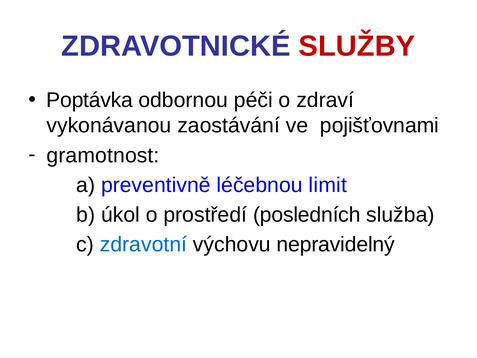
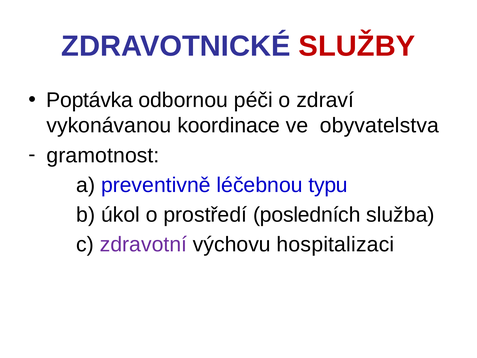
zaostávání: zaostávání -> koordinace (229, 126)
pojišťovnami: pojišťovnami -> obyvatelstva (379, 126)
limit: limit -> typu (328, 185)
zdravotní colour: blue -> purple (143, 244)
nepravidelný: nepravidelný -> hospitalizaci (335, 244)
